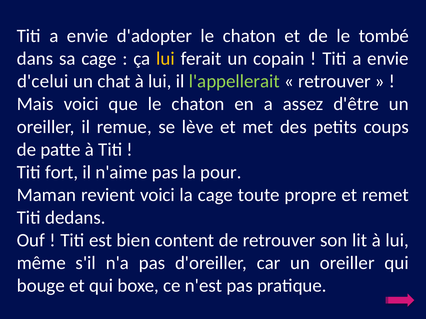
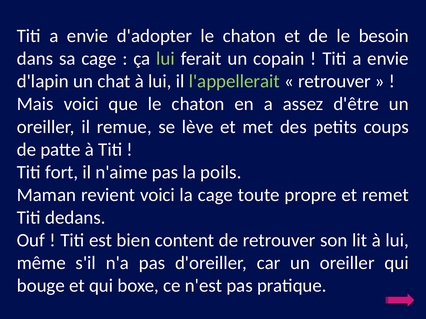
tombé: tombé -> besoin (384, 36)
lui colour: yellow -> light green (166, 59)
d'celui: d'celui -> d'lapin (43, 82)
pour: pour -> poils (221, 172)
